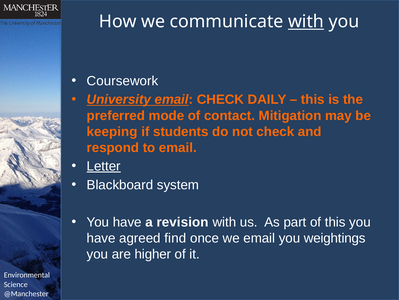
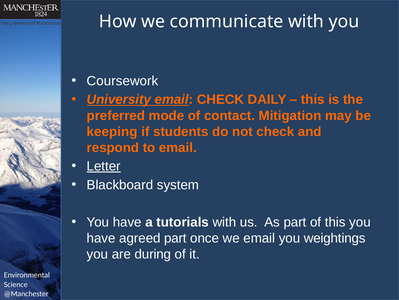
with underline: present -> none (306, 21)
revision: revision -> tutorials (183, 222)
agreed find: find -> part (175, 238)
higher: higher -> during (153, 254)
